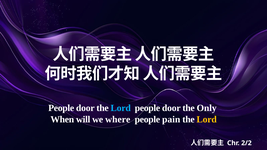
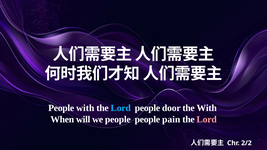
door: door -> with (85, 108)
the Only: Only -> With (207, 108)
we where: where -> people (118, 119)
Lord colour: yellow -> pink (207, 119)
